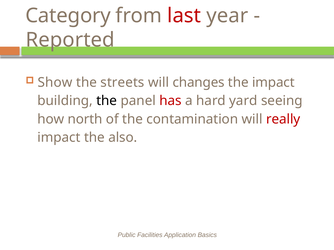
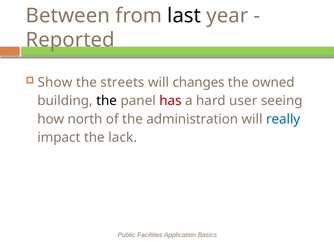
Category: Category -> Between (68, 16)
last colour: red -> black (184, 16)
the impact: impact -> owned (273, 83)
yard: yard -> user (243, 101)
contamination: contamination -> administration (192, 119)
really colour: red -> blue (283, 119)
also: also -> lack (123, 138)
